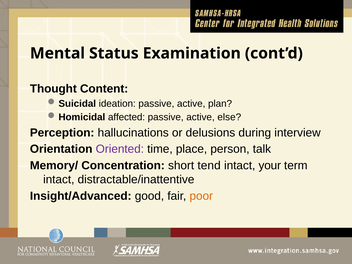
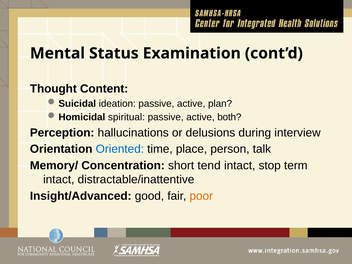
affected: affected -> spiritual (126, 117)
else: else -> both (229, 117)
Oriented colour: purple -> blue (120, 149)
your: your -> stop (270, 165)
